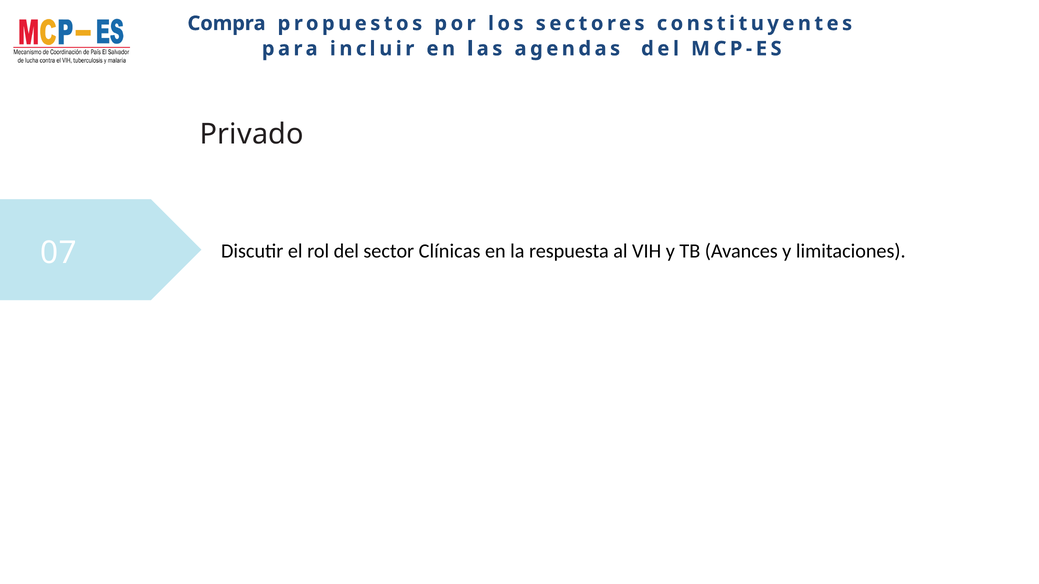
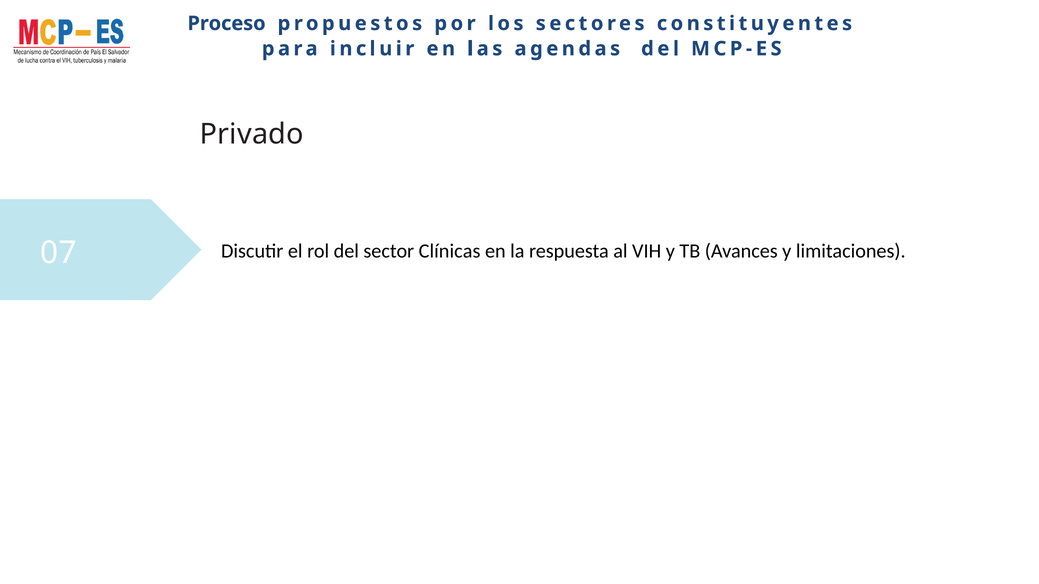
Compra: Compra -> Proceso (227, 23)
